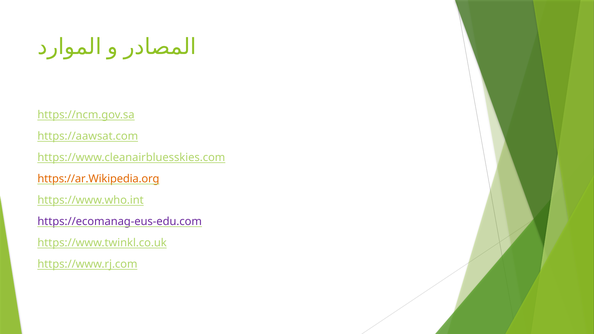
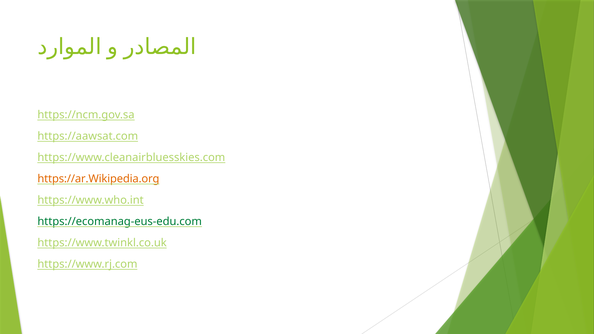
https://ecomanag-eus-edu.com colour: purple -> green (120, 222)
